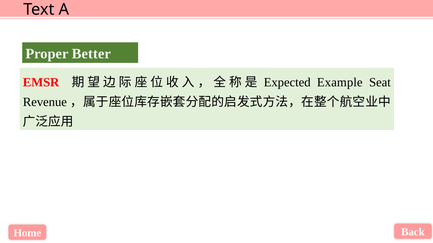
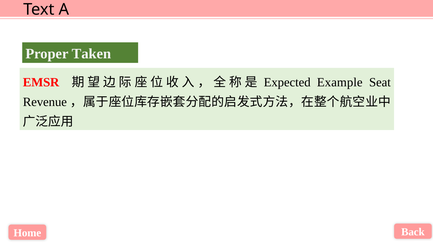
Better: Better -> Taken (91, 54)
